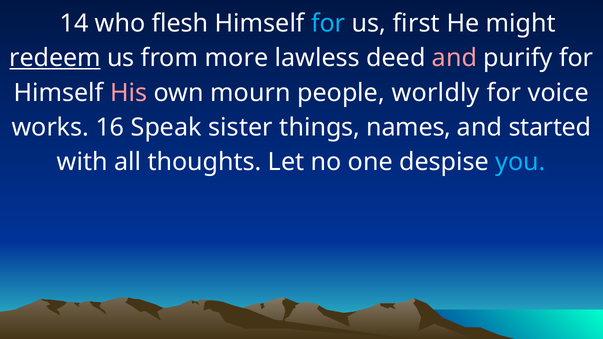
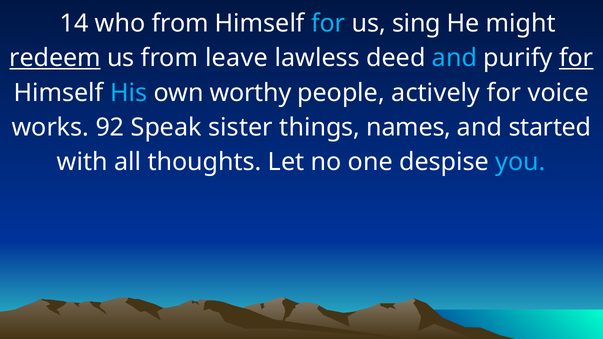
who flesh: flesh -> from (180, 24)
first: first -> sing (416, 24)
more: more -> leave (236, 58)
and colour: pink -> light blue (454, 58)
for underline: none -> present (576, 58)
His colour: pink -> light blue (129, 93)
mourn: mourn -> worthy (251, 93)
worldly: worldly -> actively (436, 93)
16: 16 -> 92 (110, 127)
